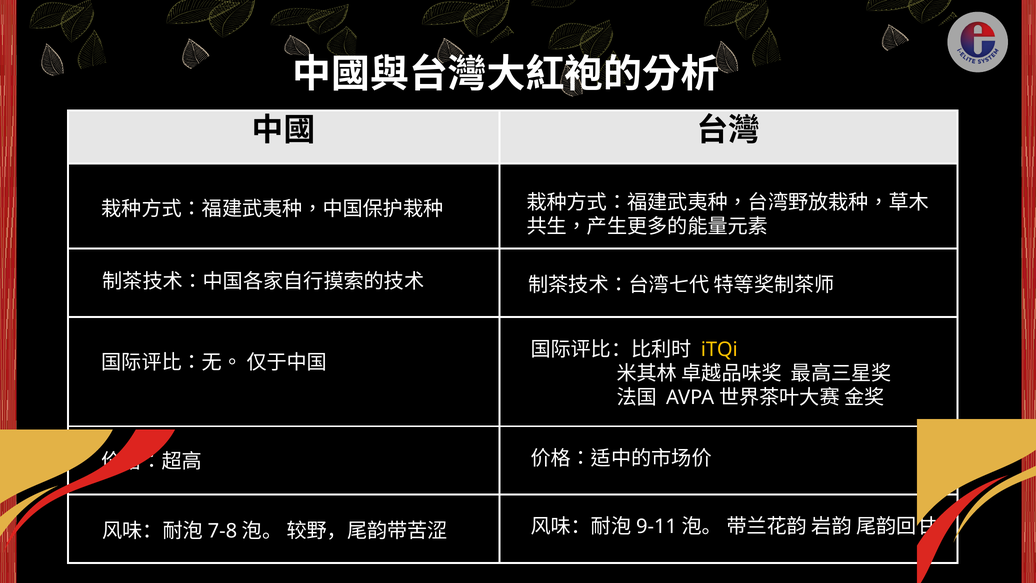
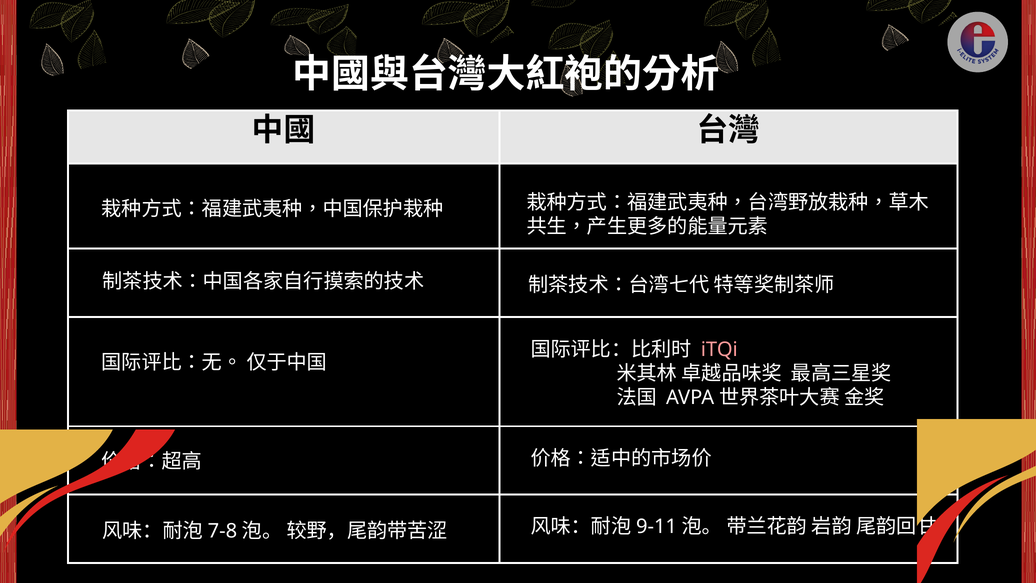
iTQi colour: yellow -> pink (719, 349)
